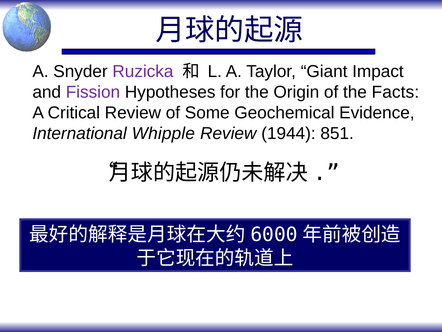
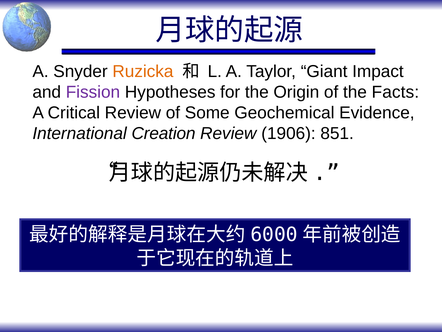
Ruzicka colour: purple -> orange (143, 71)
Whipple: Whipple -> Creation (164, 133)
1944: 1944 -> 1906 (288, 133)
